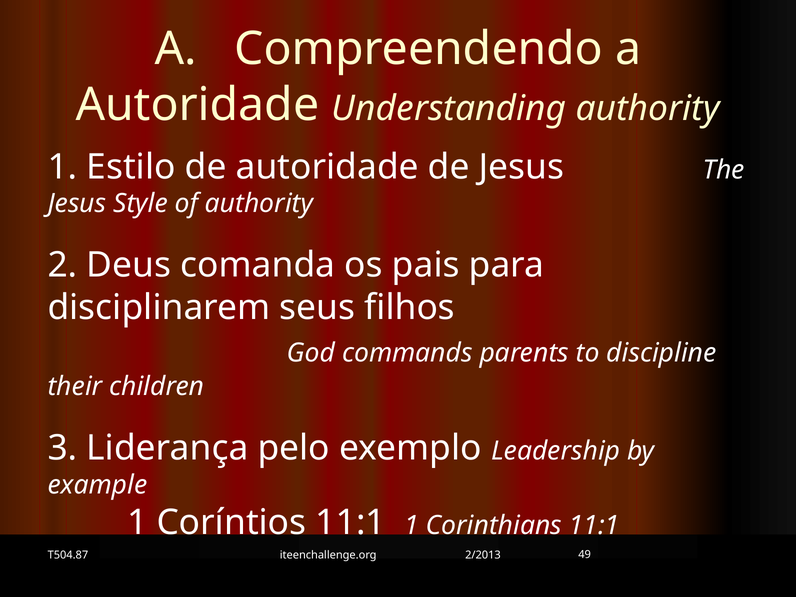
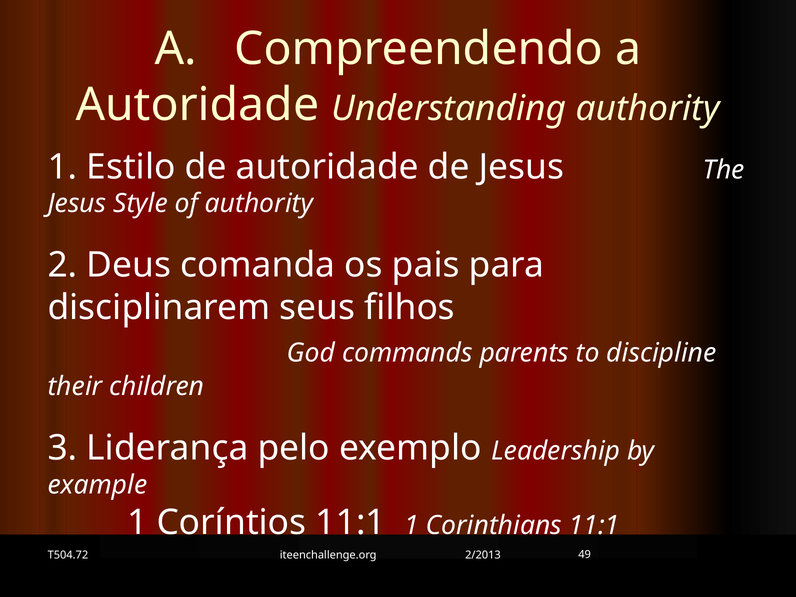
T504.87: T504.87 -> T504.72 (68, 555)
